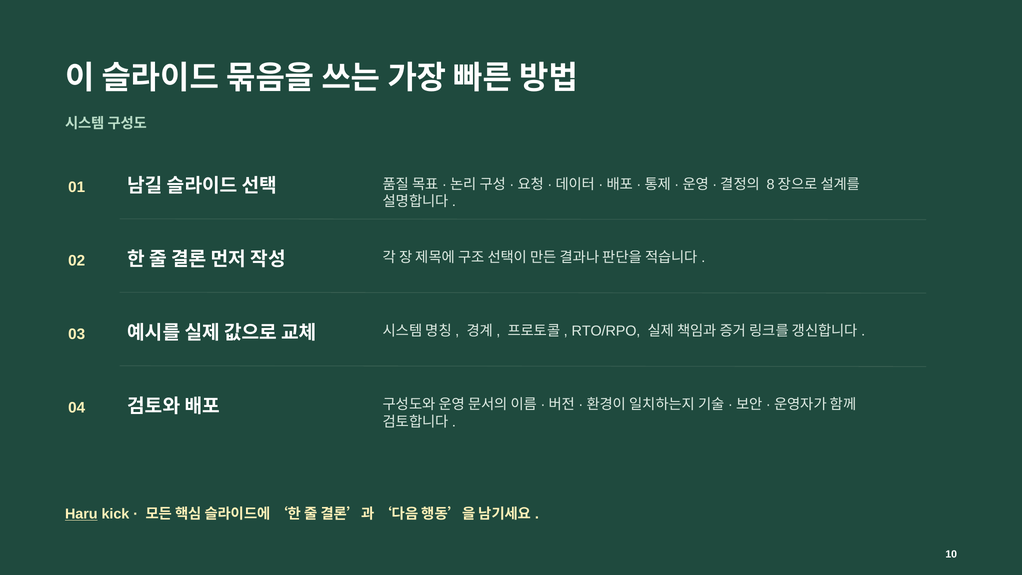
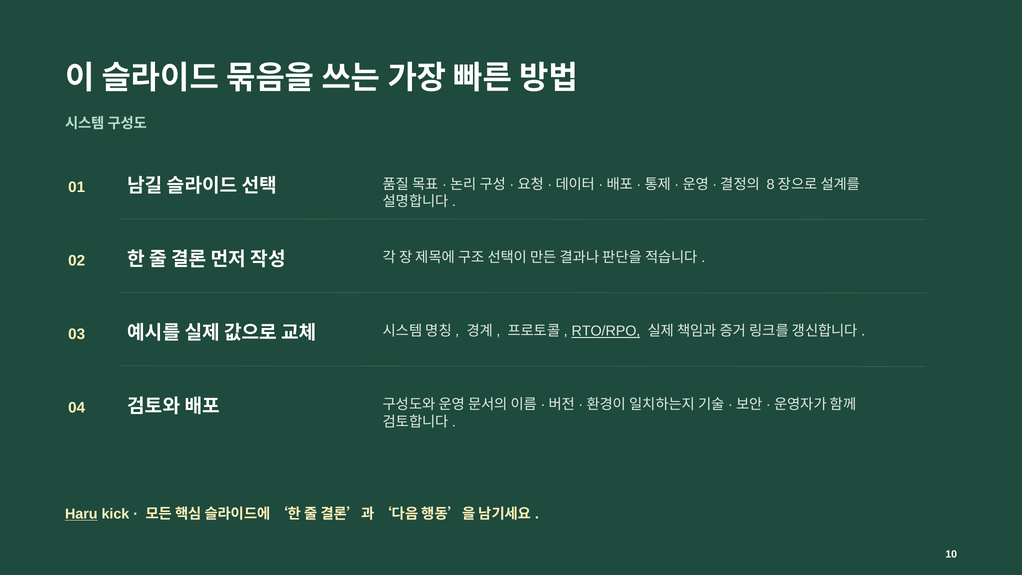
RTO/RPO underline: none -> present (606, 331)
